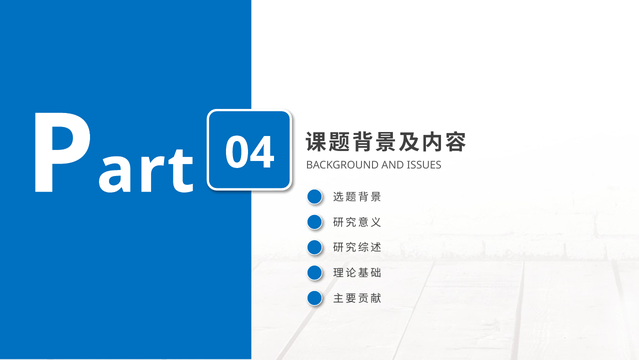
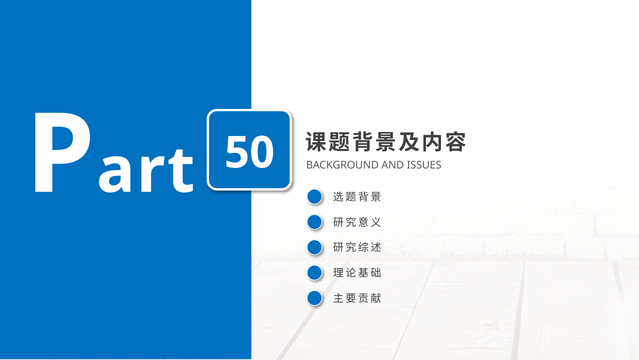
04: 04 -> 50 (250, 153)
